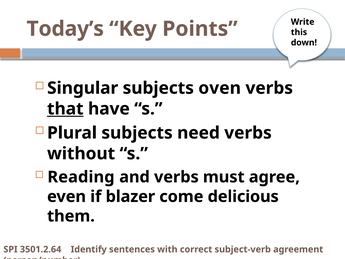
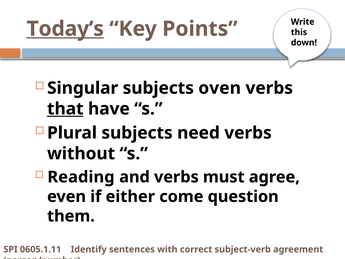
Today’s underline: none -> present (65, 29)
blazer: blazer -> either (130, 196)
delicious: delicious -> question (243, 196)
3501.2.64: 3501.2.64 -> 0605.1.11 (41, 249)
